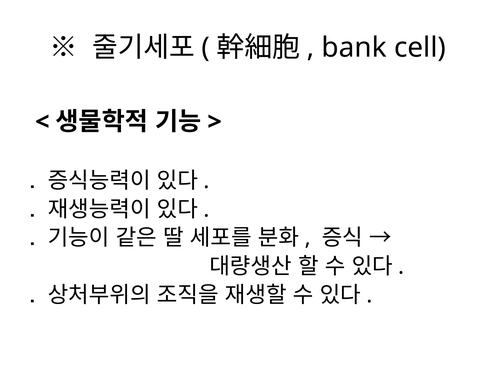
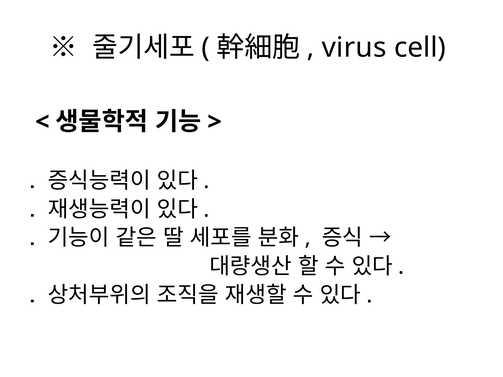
bank: bank -> virus (354, 48)
